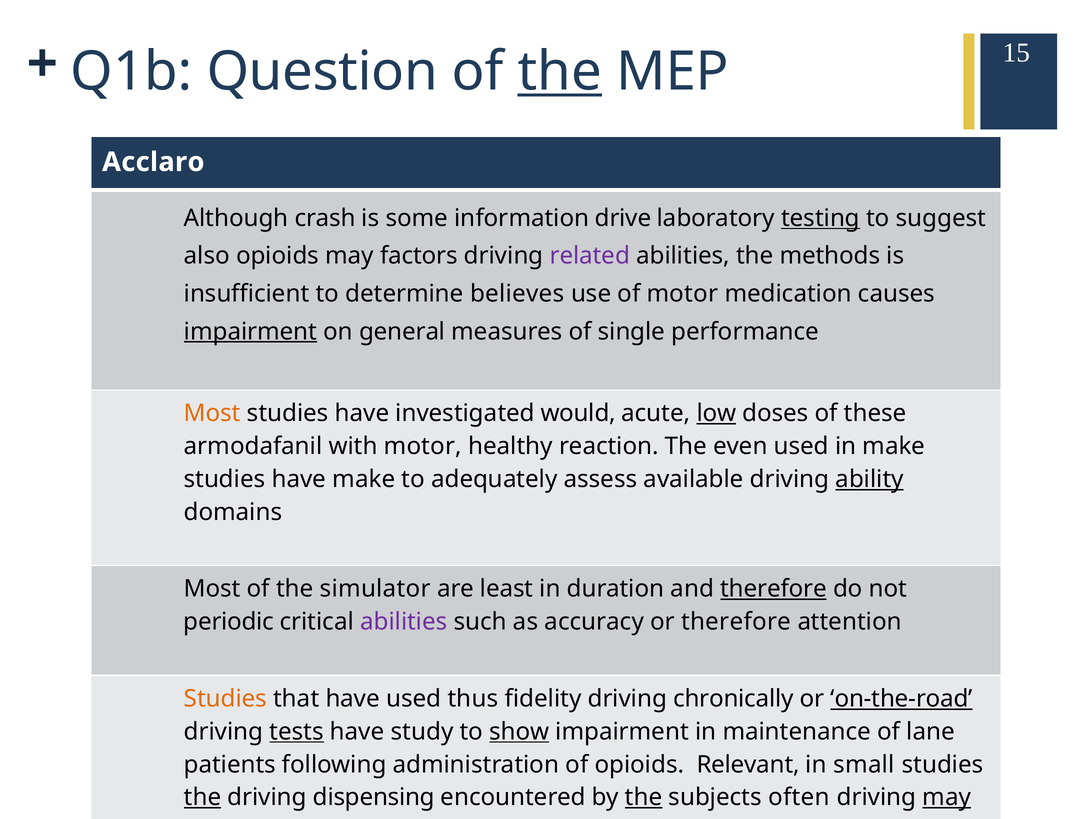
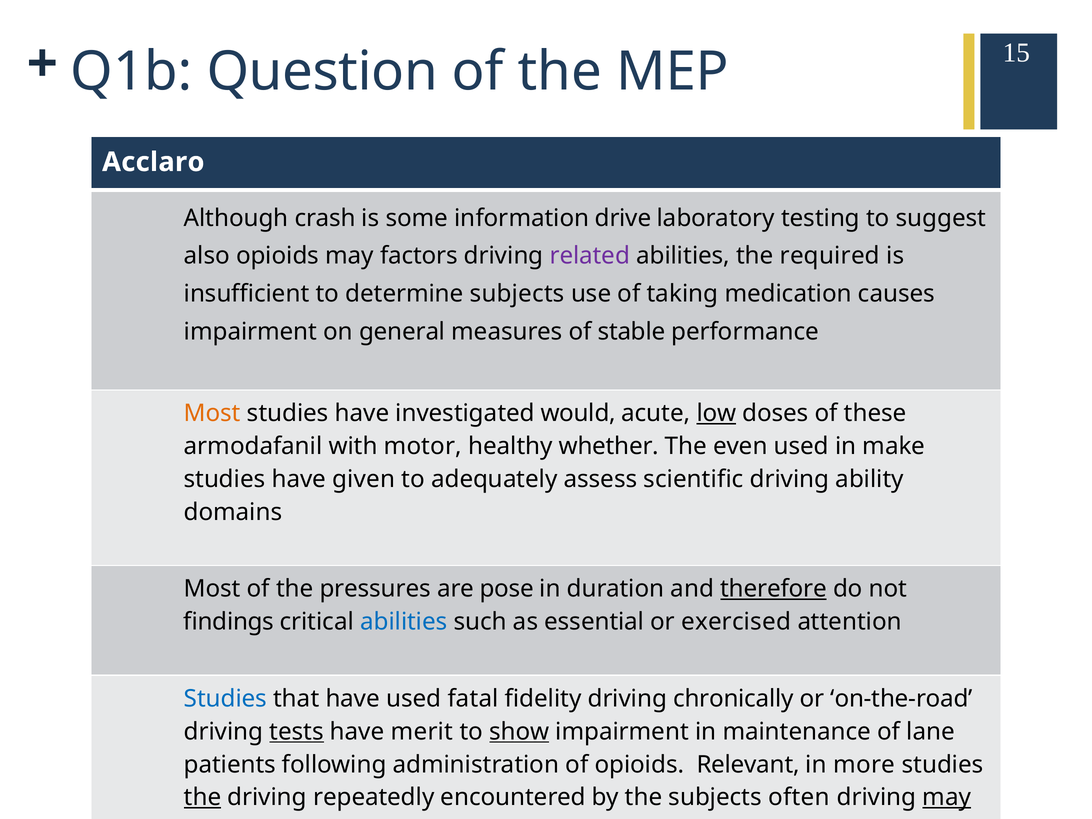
the underline: present -> none (560, 72)
testing underline: present -> none (820, 218)
methods: methods -> required (830, 256)
determine believes: believes -> subjects (517, 294)
of motor: motor -> taking (682, 294)
impairment underline: present -> none (251, 332)
single: single -> stable (632, 332)
reaction: reaction -> whether (609, 446)
have make: make -> given (364, 479)
available: available -> scientific (693, 479)
ability underline: present -> none (870, 479)
simulator: simulator -> pressures (375, 589)
least: least -> pose (507, 589)
periodic: periodic -> findings (229, 622)
abilities colour: purple -> blue (404, 622)
accuracy: accuracy -> essential (594, 622)
or therefore: therefore -> exercised (736, 622)
Studies colour: orange -> blue (225, 699)
thus: thus -> fatal (473, 699)
on-the-road underline: present -> none (902, 699)
study: study -> merit (422, 732)
small: small -> more (864, 765)
dispensing: dispensing -> repeatedly (374, 797)
the underline: present -> none (644, 797)
